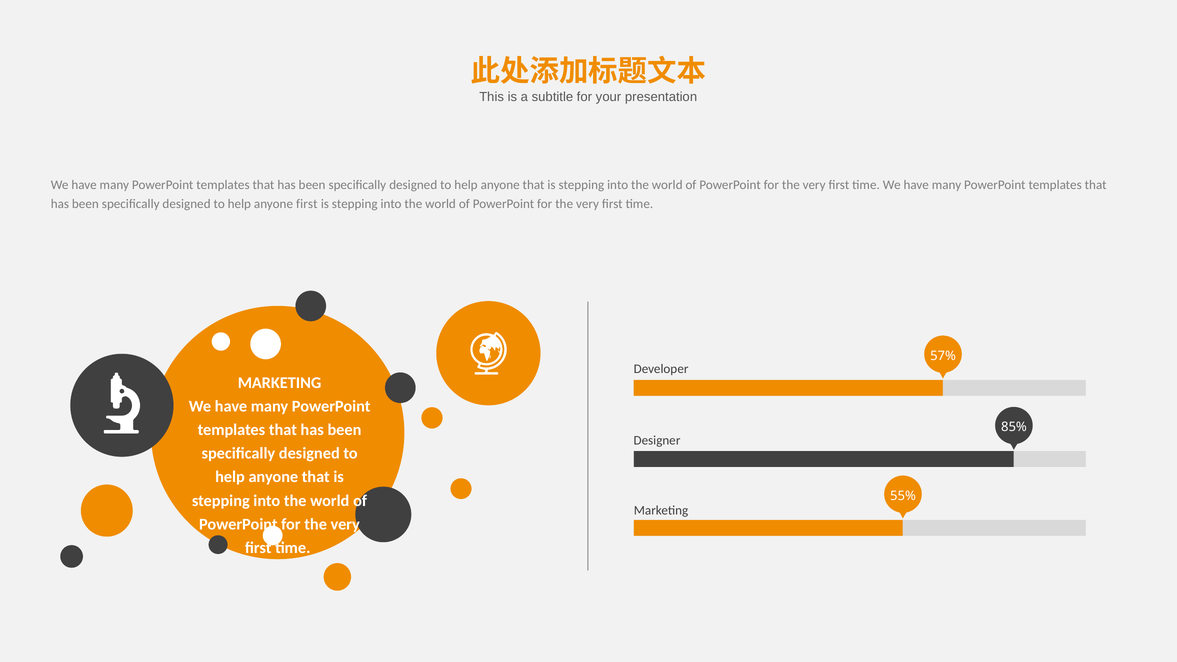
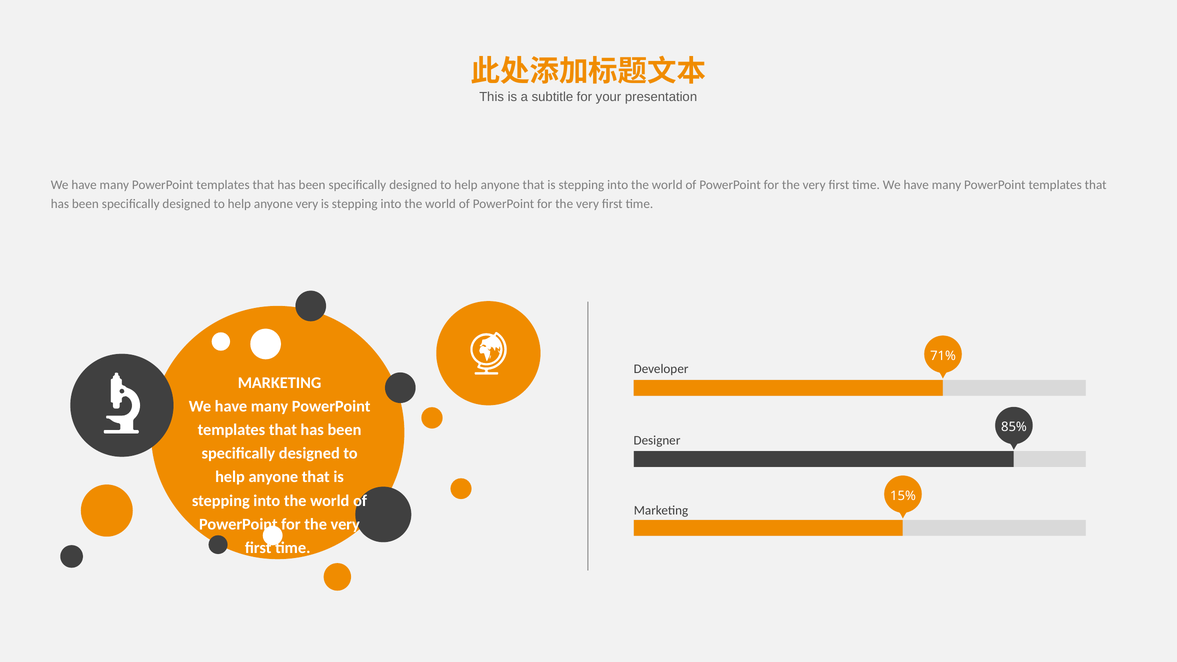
anyone first: first -> very (307, 204)
57%: 57% -> 71% (943, 356)
55%: 55% -> 15% (903, 496)
